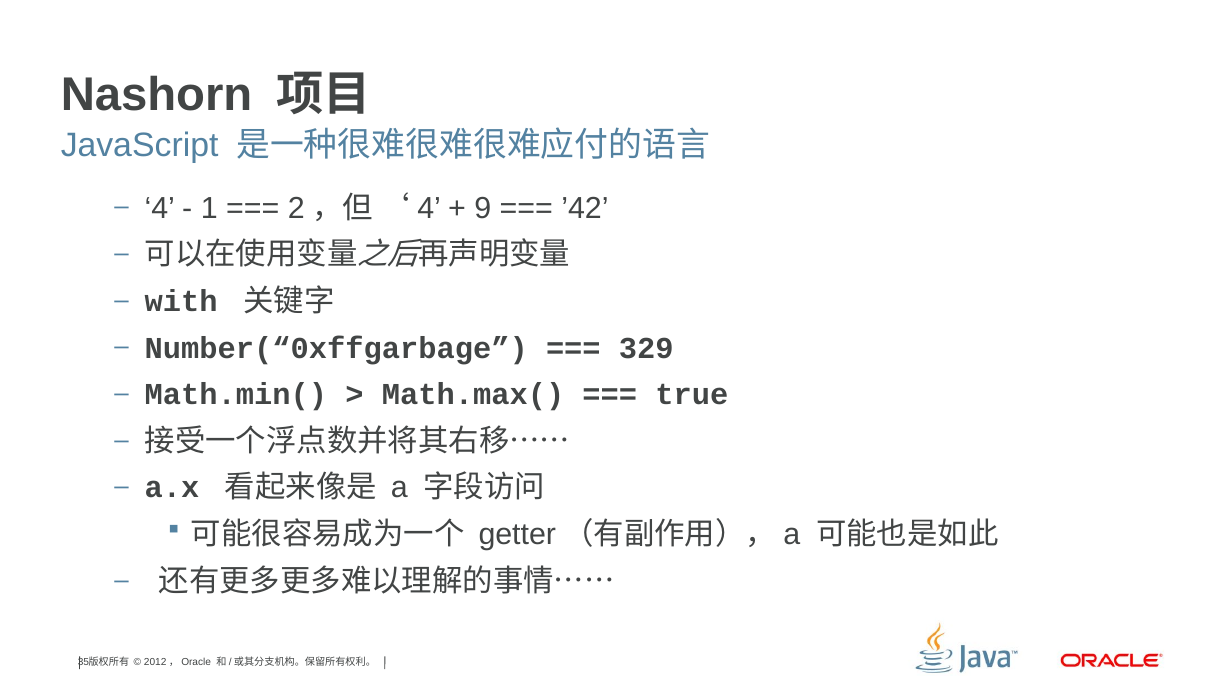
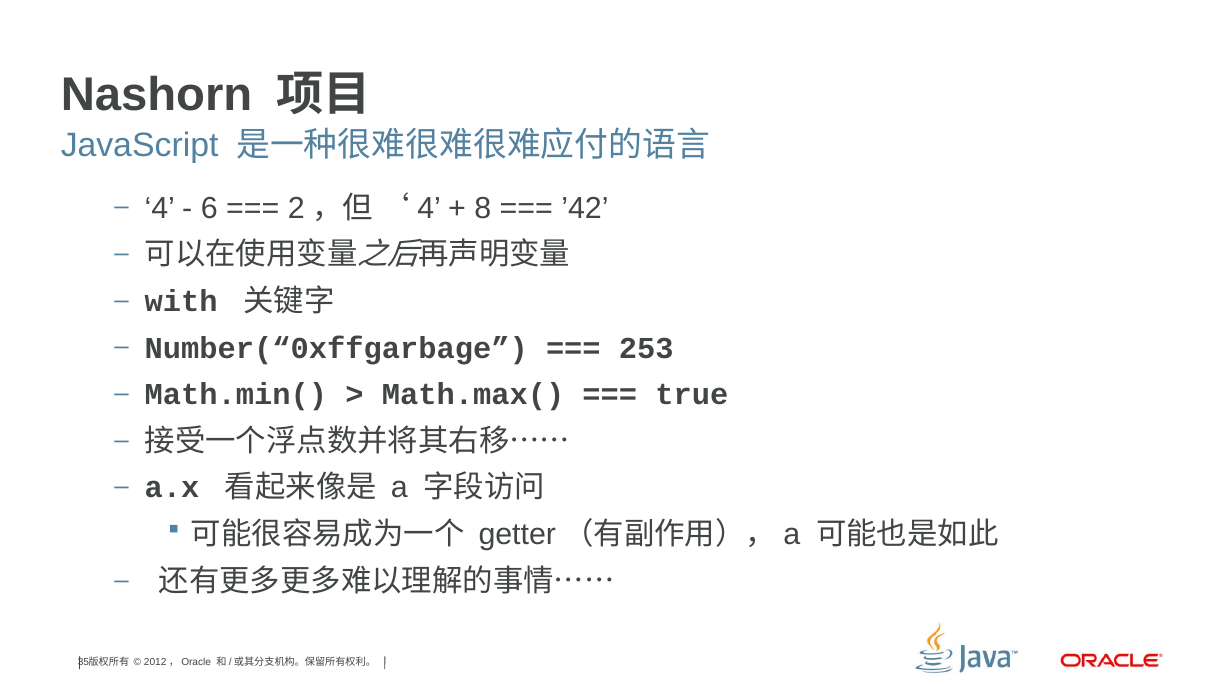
1: 1 -> 6 (209, 208)
9: 9 -> 8 (483, 208)
329: 329 -> 253 (646, 348)
